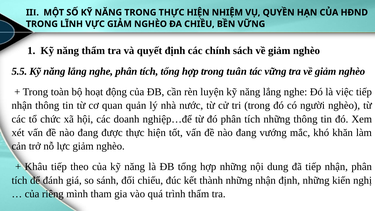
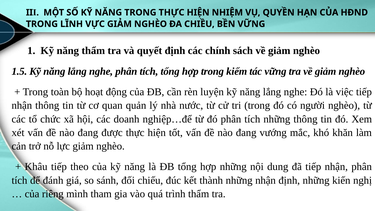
5.5: 5.5 -> 1.5 (19, 71)
tuân: tuân -> kiểm (237, 71)
